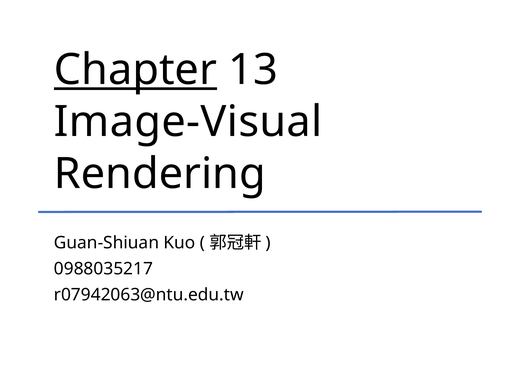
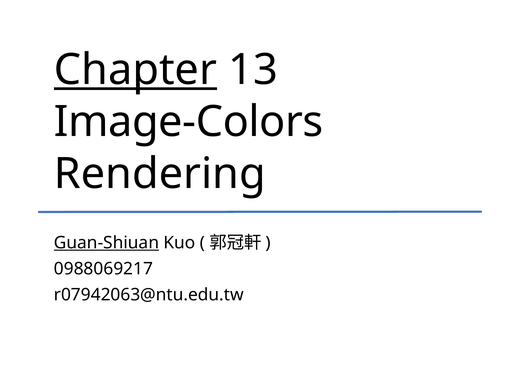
Image-Visual: Image-Visual -> Image-Colors (189, 122)
Guan-Shiuan underline: none -> present (106, 243)
0988035217: 0988035217 -> 0988069217 (103, 269)
